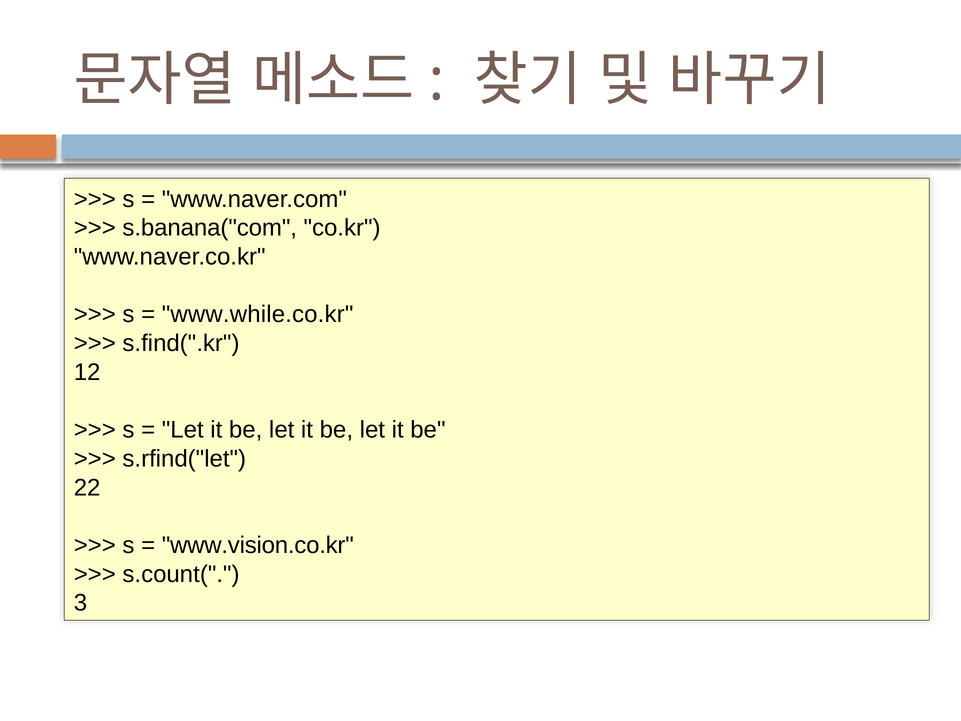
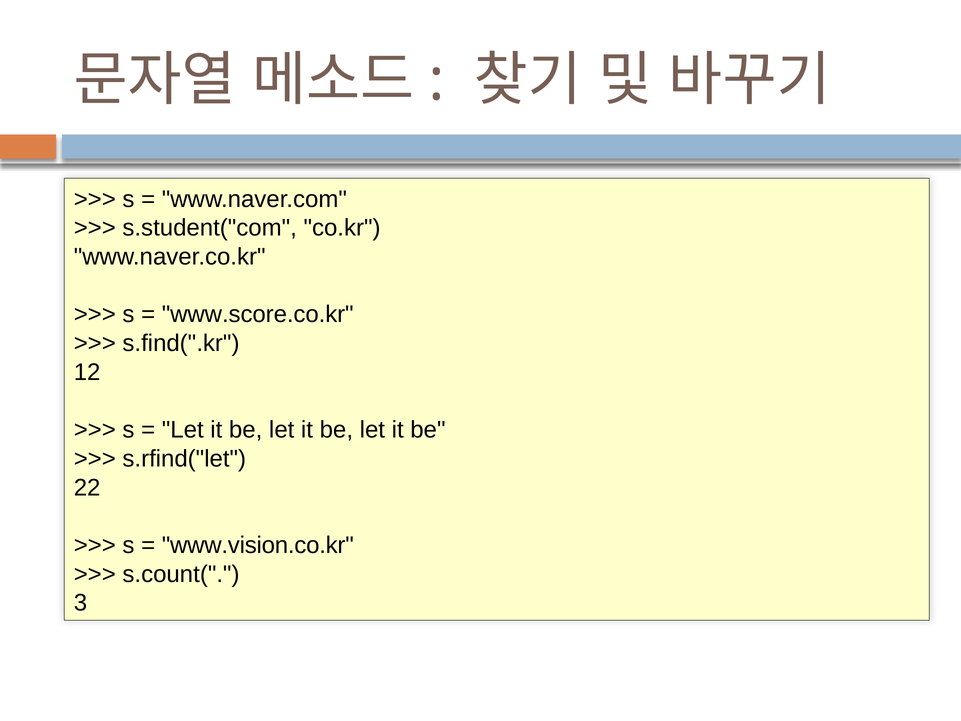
s.banana("com: s.banana("com -> s.student("com (210, 228)
www.while.co.kr: www.while.co.kr -> www.score.co.kr (258, 314)
